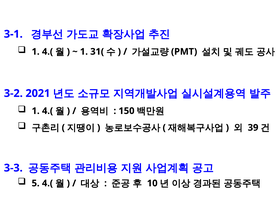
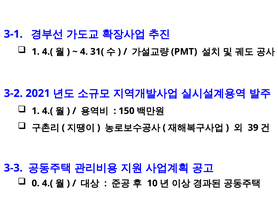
1: 1 -> 4 (84, 52)
5: 5 -> 0 (36, 183)
